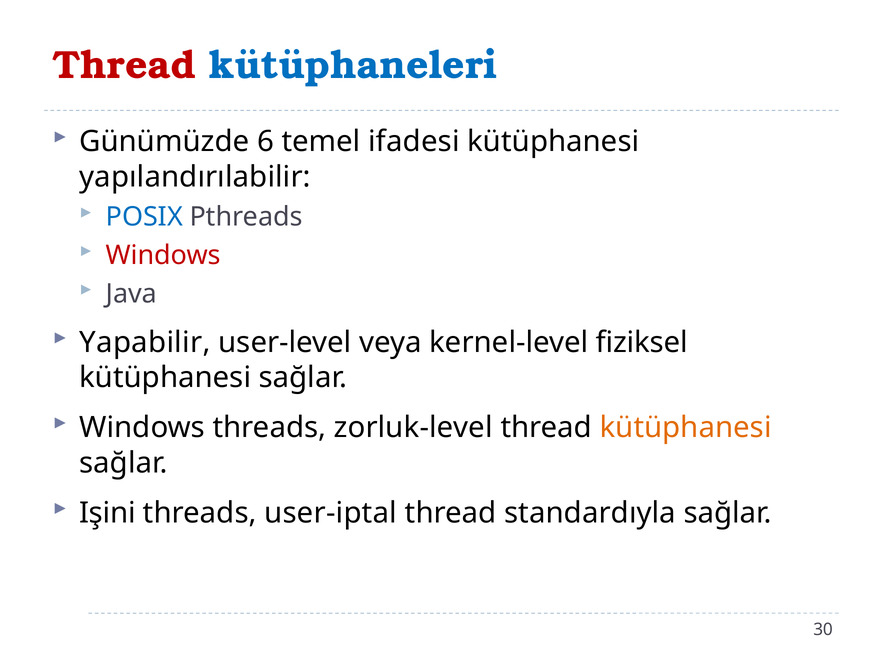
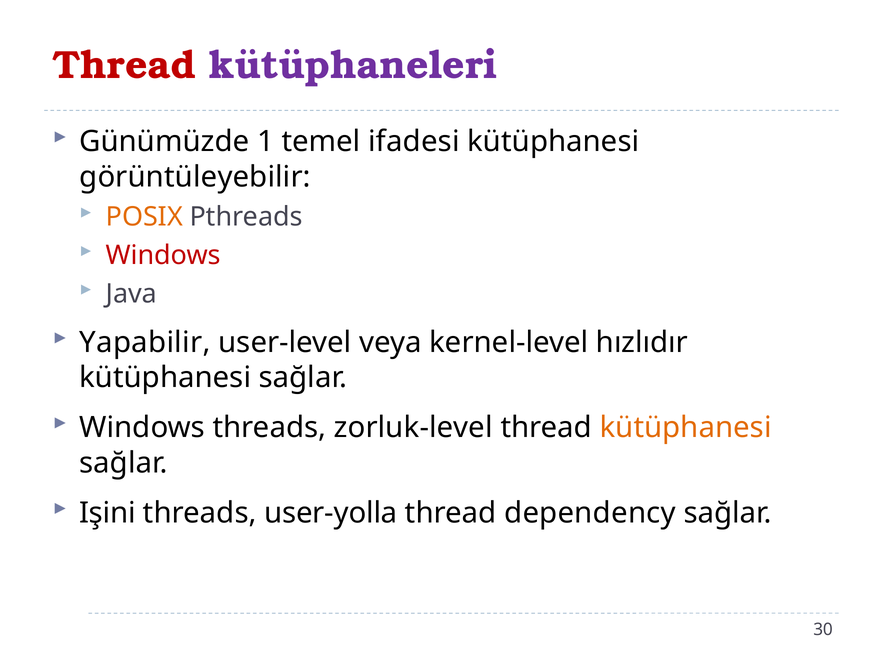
kütüphaneleri colour: blue -> purple (353, 65)
6: 6 -> 1 (265, 142)
yapılandırılabilir: yapılandırılabilir -> görüntüleyebilir (195, 177)
POSIX colour: blue -> orange (144, 217)
fiziksel: fiziksel -> hızlıdır (642, 343)
user-iptal: user-iptal -> user-yolla (331, 513)
standardıyla: standardıyla -> dependency (590, 513)
